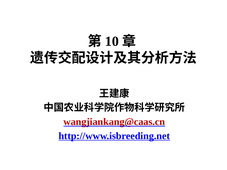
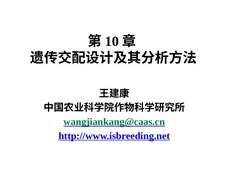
wangjiankang@caas.cn colour: red -> green (114, 122)
